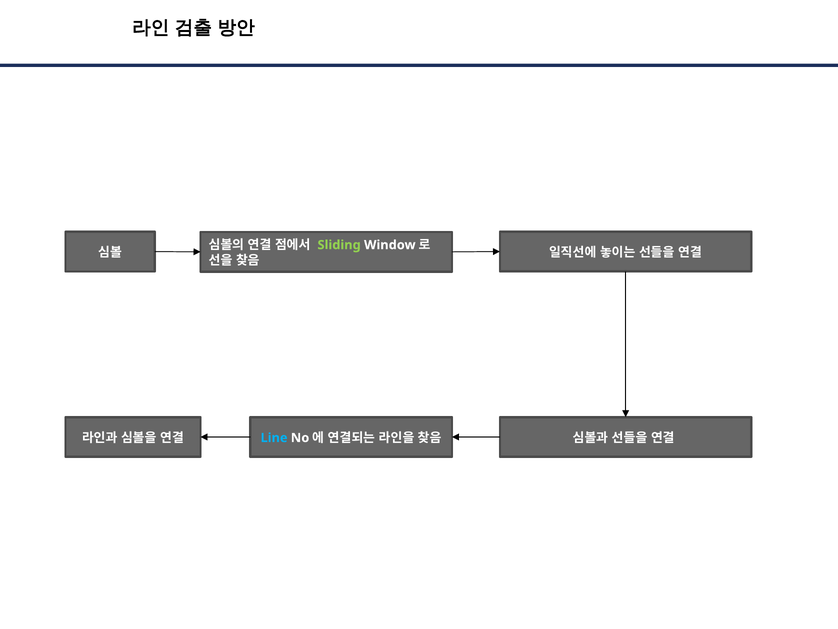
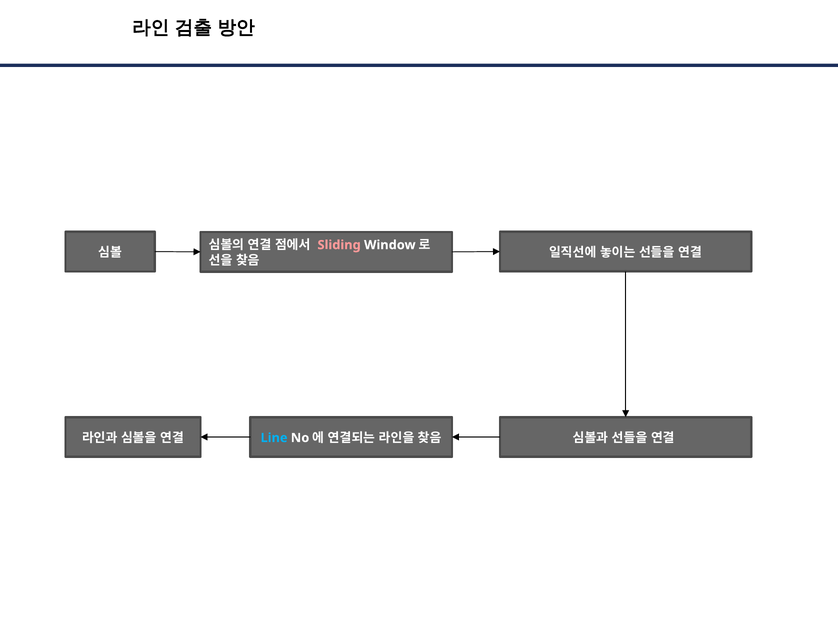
Sliding colour: light green -> pink (339, 245)
